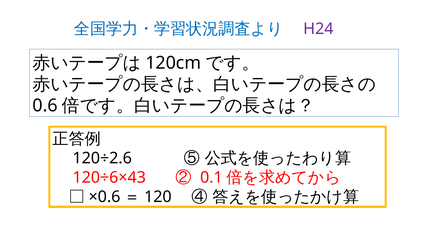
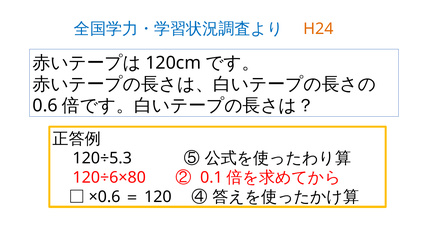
H24 colour: purple -> orange (318, 29)
120÷2.6: 120÷2.6 -> 120÷5.3 (102, 158)
120÷6×43: 120÷6×43 -> 120÷6×80 (109, 177)
